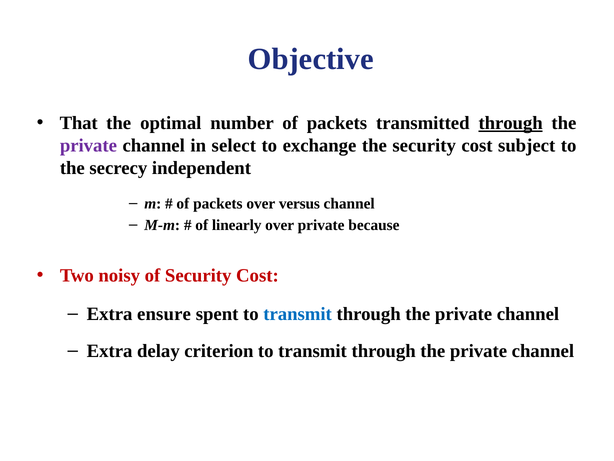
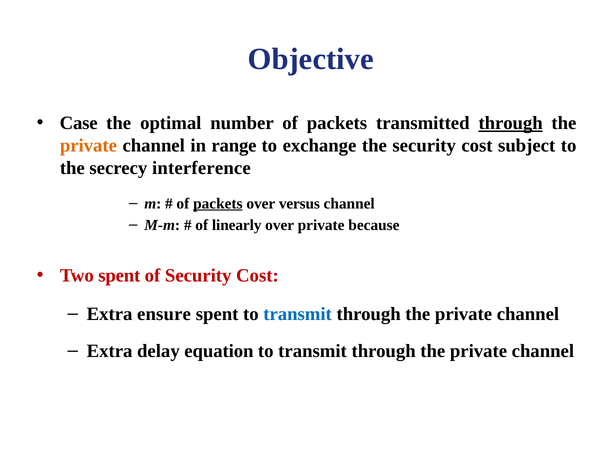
That: That -> Case (79, 123)
private colour: purple -> orange (88, 146)
select: select -> range (234, 146)
independent: independent -> interference (201, 168)
packets underline: none -> present (218, 203)
Two noisy: noisy -> spent (119, 275)
criterion: criterion -> equation (219, 350)
